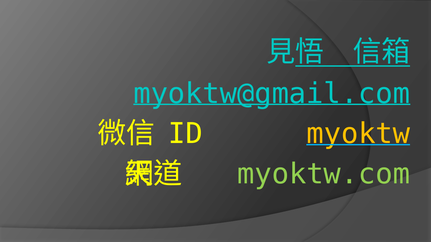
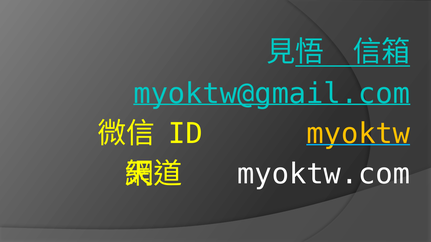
myoktw.com colour: light green -> white (324, 174)
